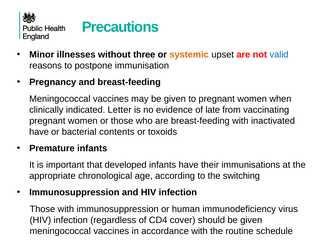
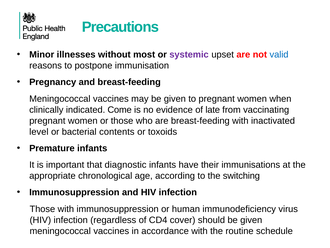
three: three -> most (144, 55)
systemic colour: orange -> purple (189, 55)
Letter: Letter -> Come (120, 110)
have: have -> level (39, 132)
developed: developed -> diagnostic (126, 165)
